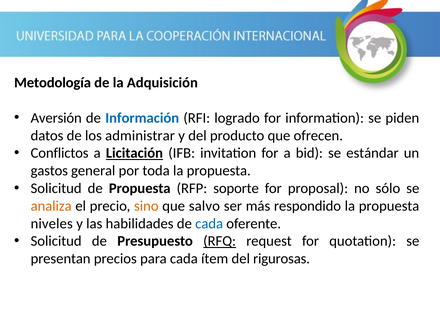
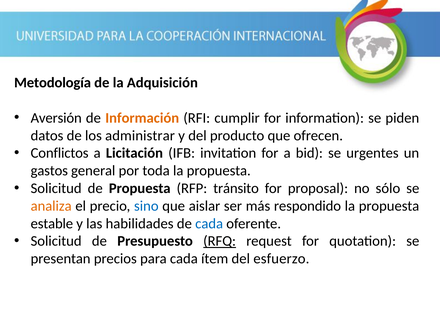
Información colour: blue -> orange (142, 118)
logrado: logrado -> cumplir (237, 118)
Licitación underline: present -> none (134, 153)
estándar: estándar -> urgentes (372, 153)
soporte: soporte -> tránsito (236, 188)
sino colour: orange -> blue (146, 206)
salvo: salvo -> aislar (204, 206)
niveles: niveles -> estable (52, 224)
rigurosas: rigurosas -> esfuerzo (281, 259)
